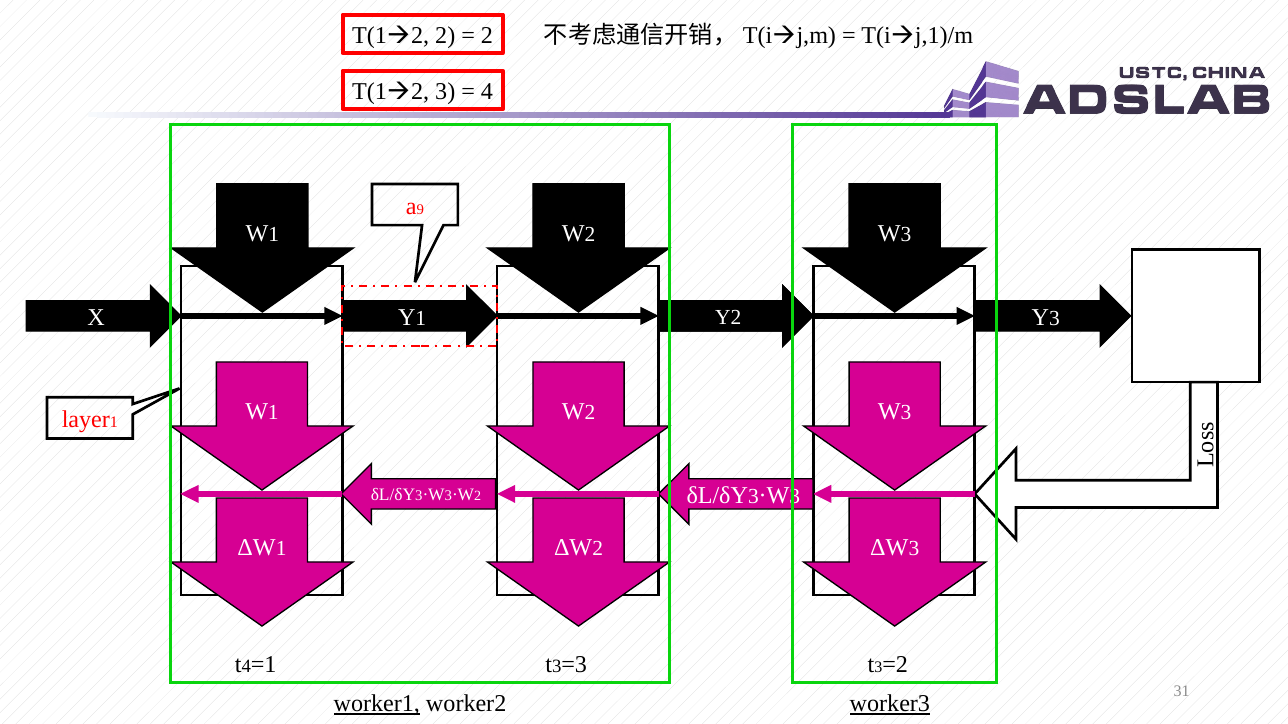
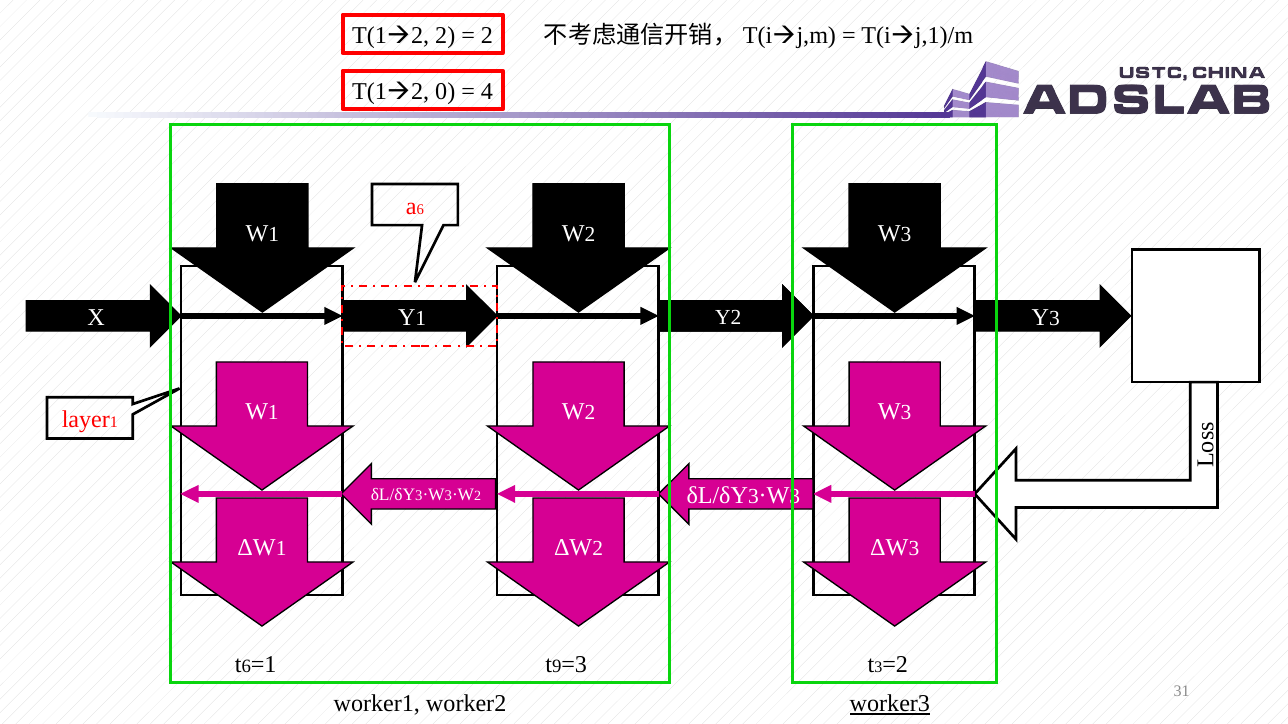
T(12 3: 3 -> 0 (445, 92)
9: 9 -> 6 (420, 209)
4: 4 -> 6 (246, 666)
3: 3 -> 9 (557, 666)
worker1 underline: present -> none (377, 704)
